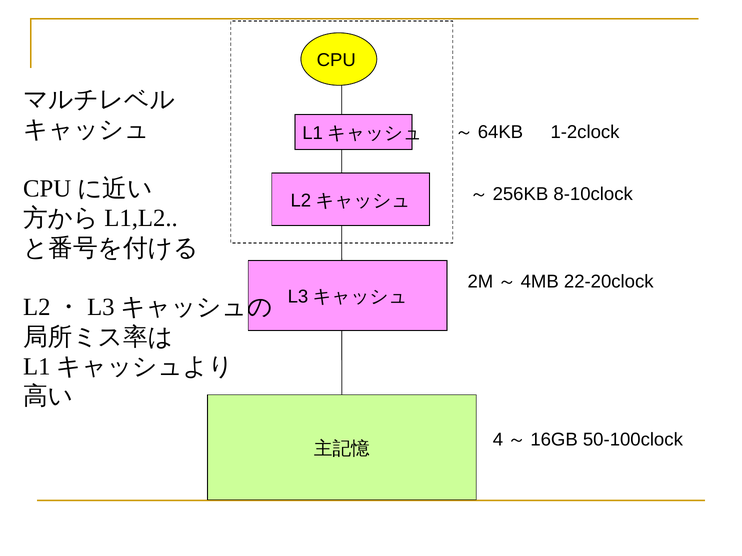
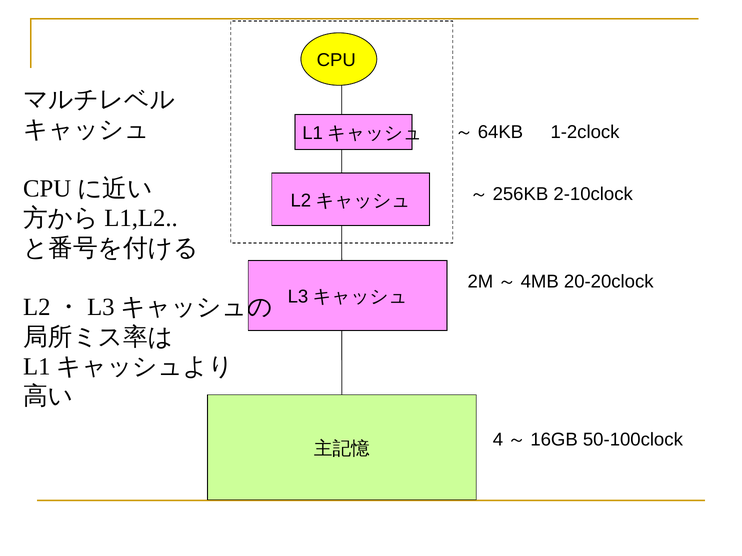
8-10clock: 8-10clock -> 2-10clock (593, 194)
22-20clock: 22-20clock -> 20-20clock (609, 282)
